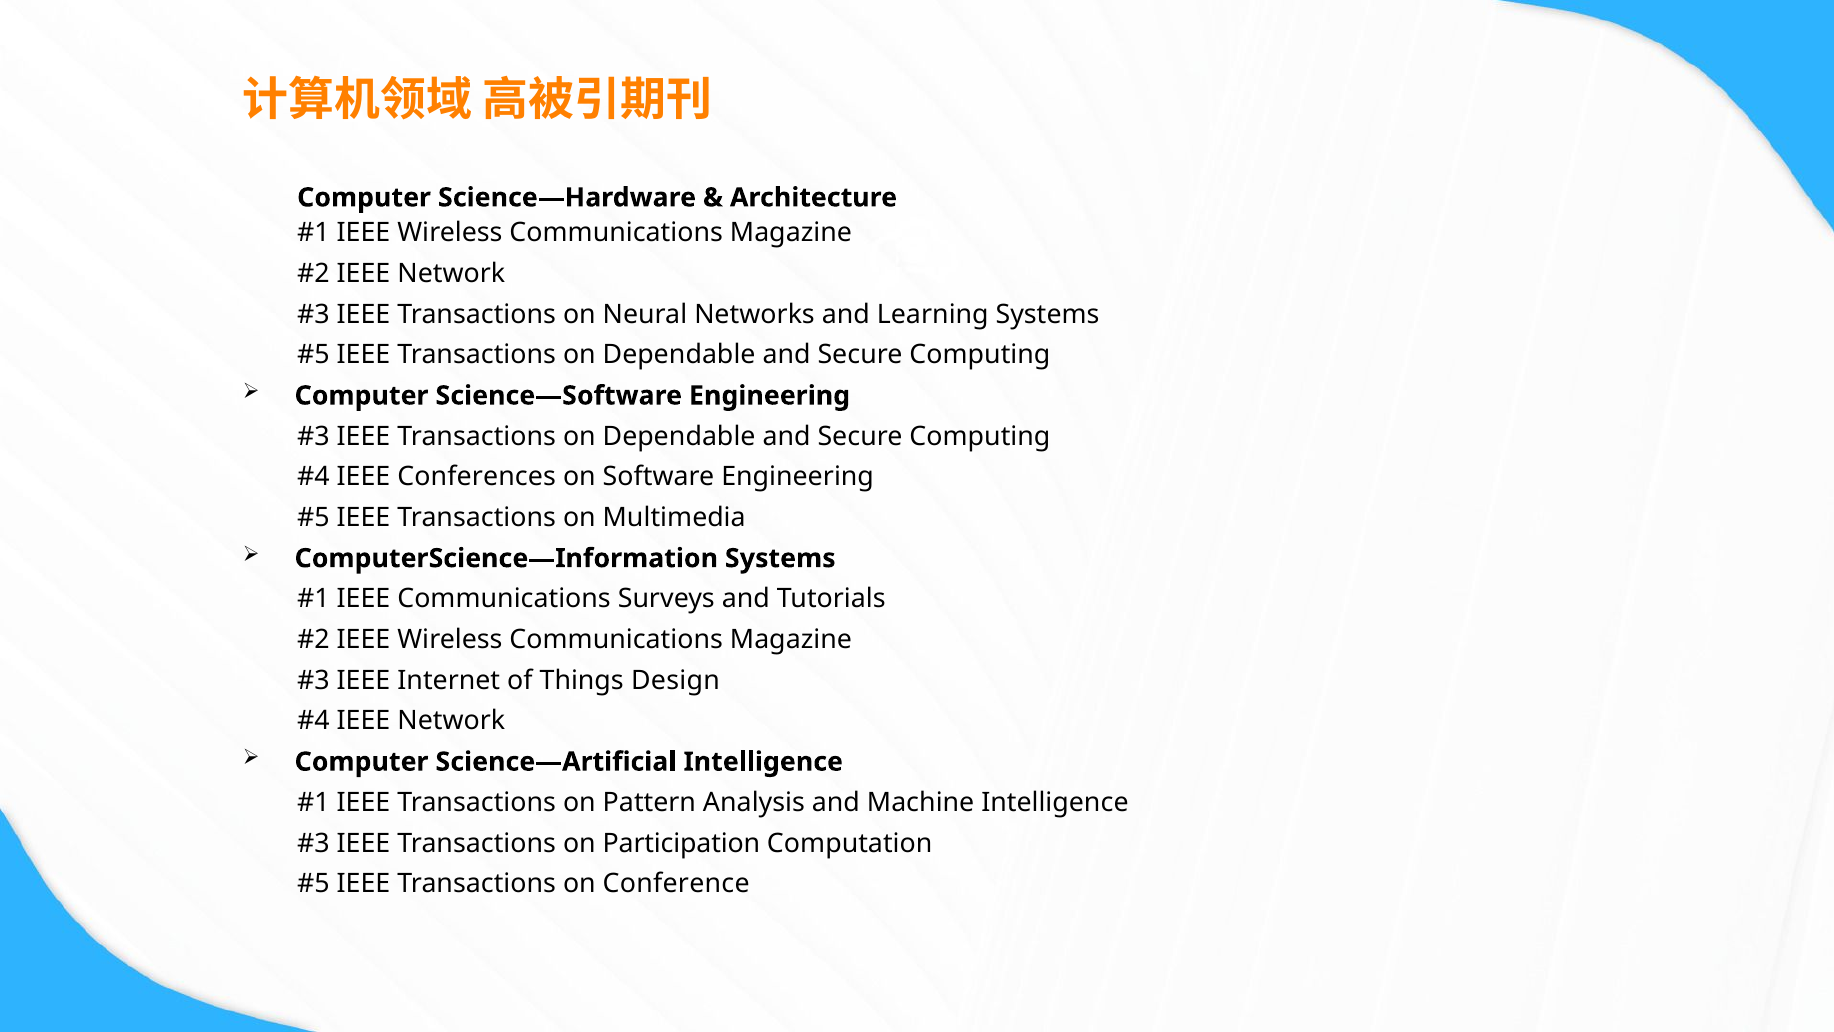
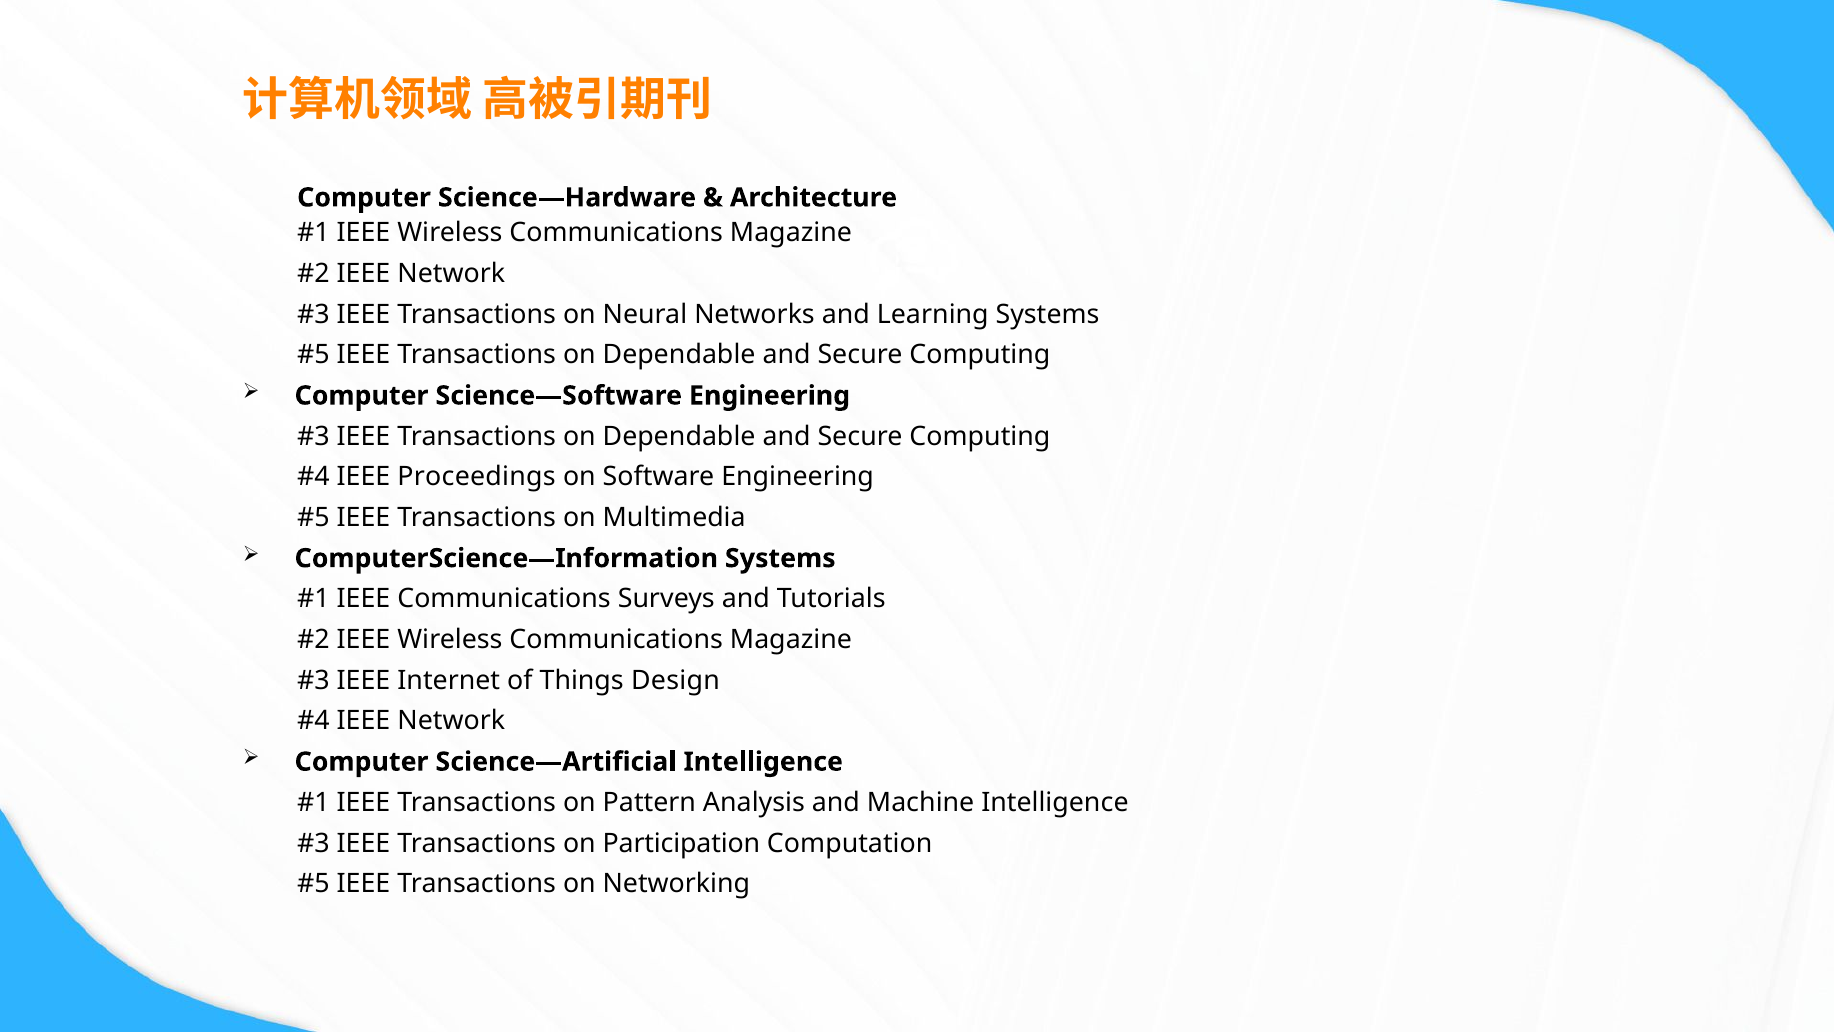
Conferences: Conferences -> Proceedings (477, 477)
Conference: Conference -> Networking (676, 884)
